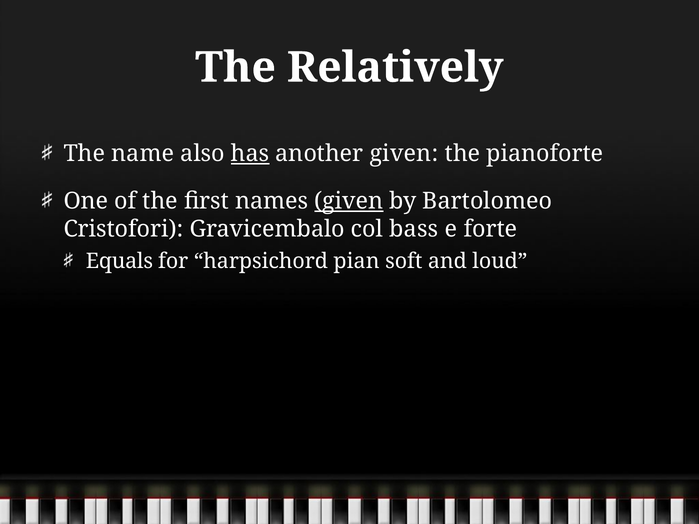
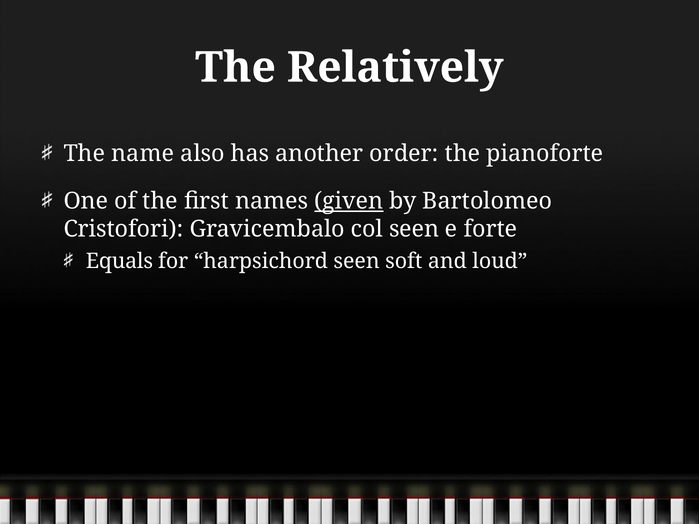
has underline: present -> none (250, 154)
another given: given -> order (404, 154)
col bass: bass -> seen (414, 229)
harpsichord pian: pian -> seen (357, 262)
